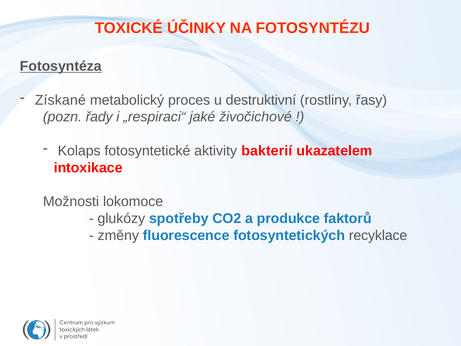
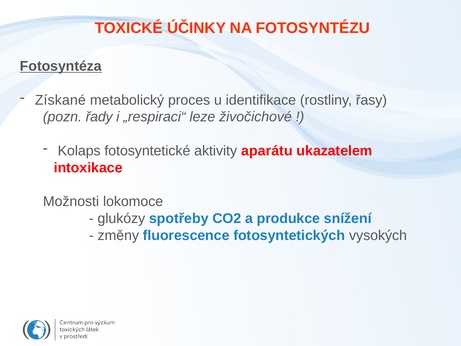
destruktivní: destruktivní -> identifikace (261, 100)
jaké: jaké -> leze (202, 117)
bakterií: bakterií -> aparátu (267, 151)
faktorů: faktorů -> snížení (348, 218)
recyklace: recyklace -> vysokých (378, 235)
